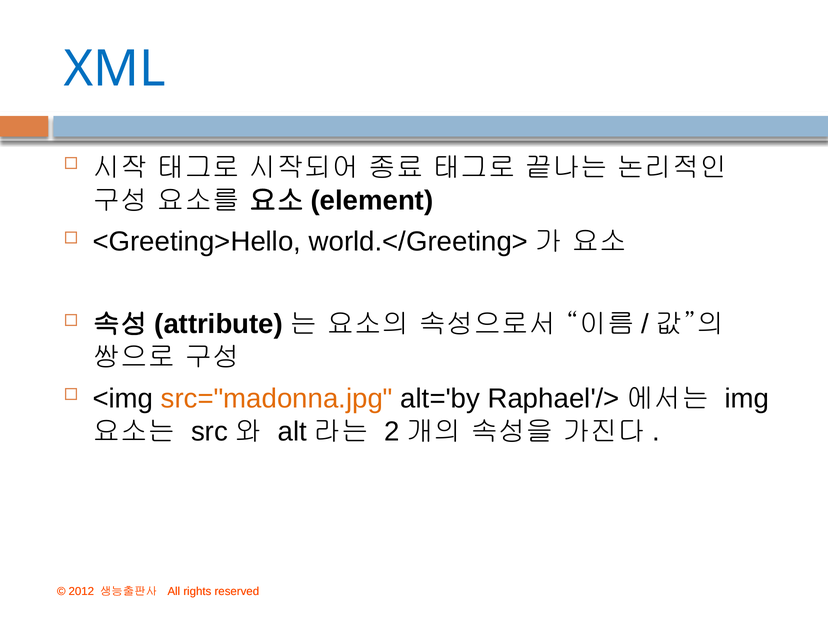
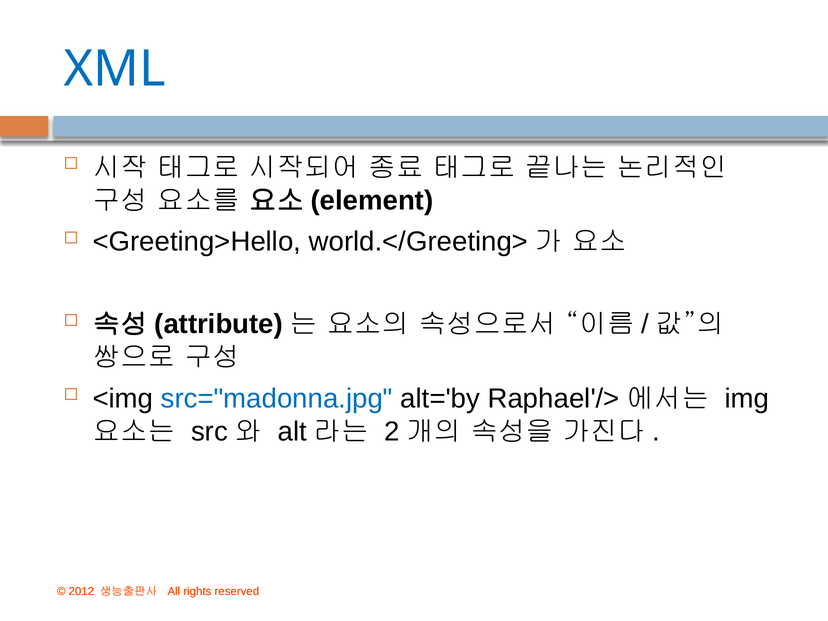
src="madonna.jpg colour: orange -> blue (277, 398)
